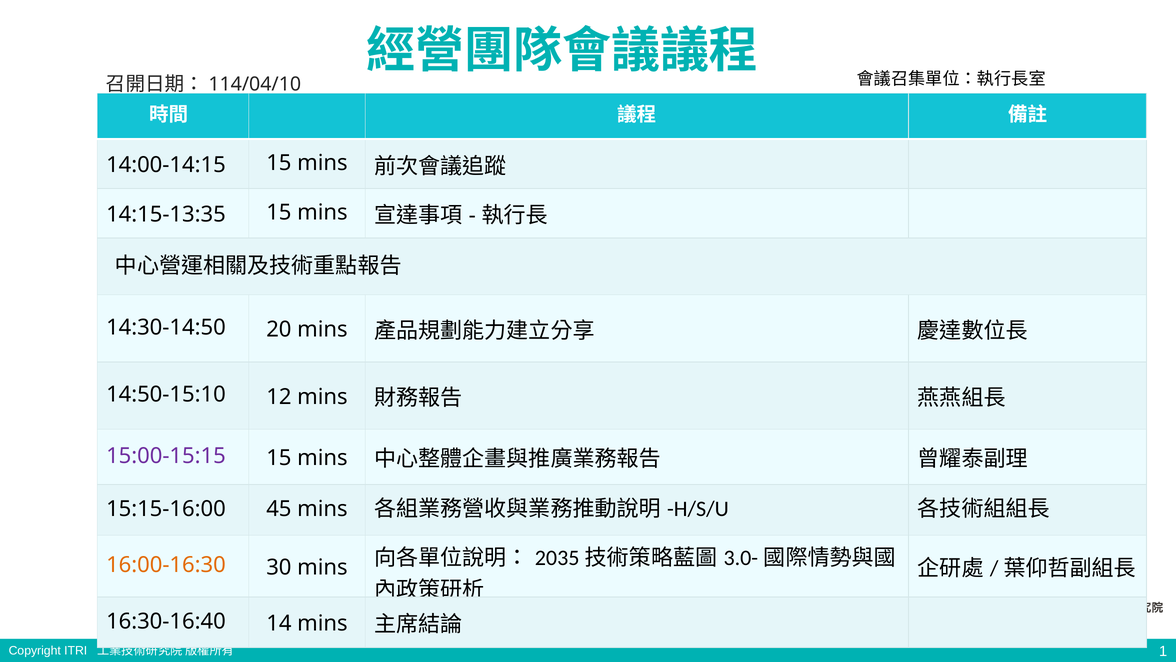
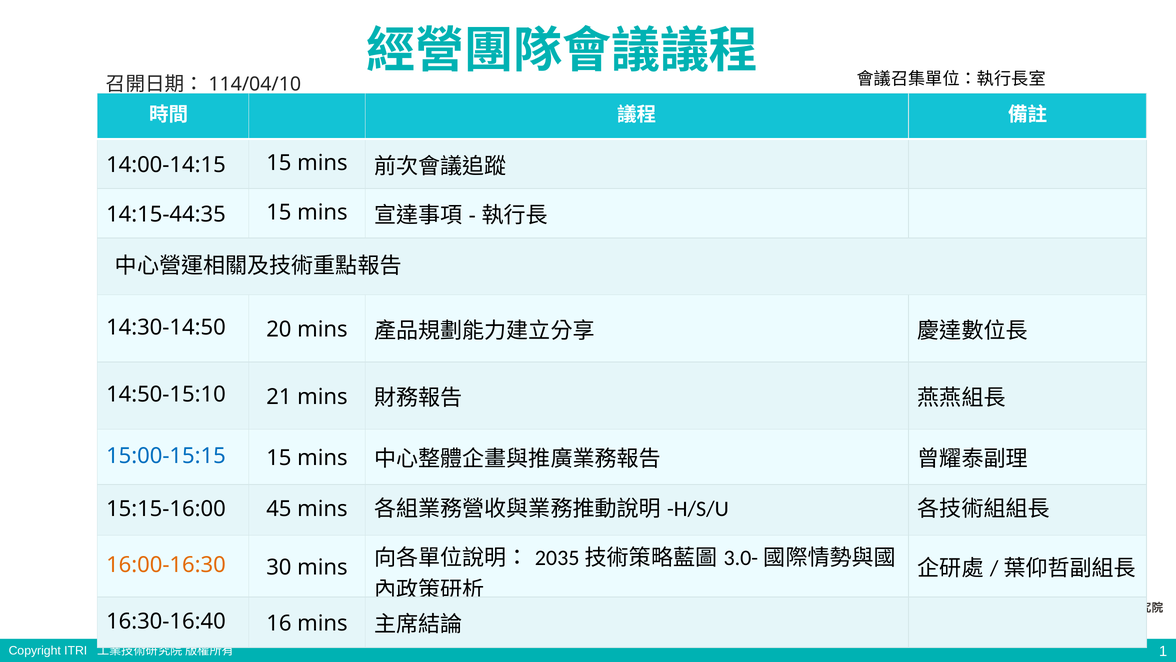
14:15-13:35: 14:15-13:35 -> 14:15-44:35 (166, 214)
12: 12 -> 21 (279, 397)
15:00-15:15 colour: purple -> blue (166, 456)
14: 14 -> 16 (279, 623)
